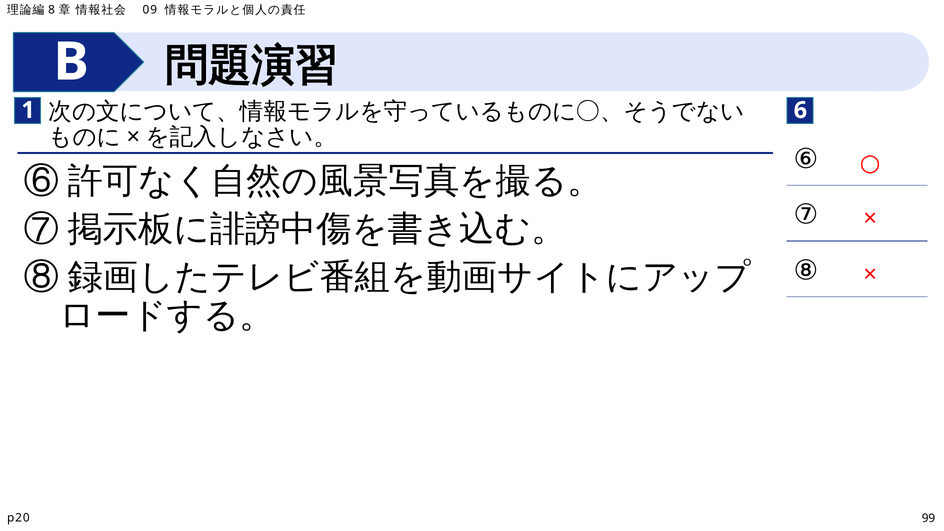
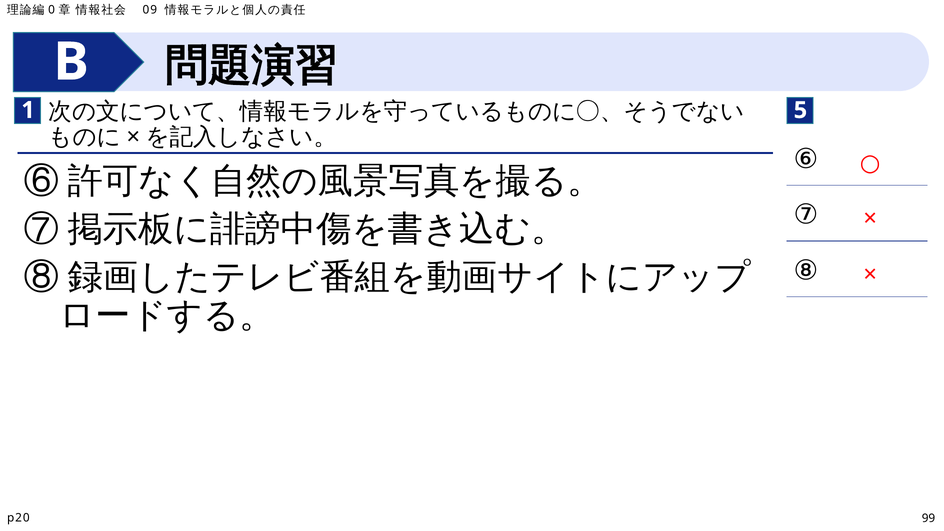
8: 8 -> 0 (52, 10)
6: 6 -> 5 (800, 110)
